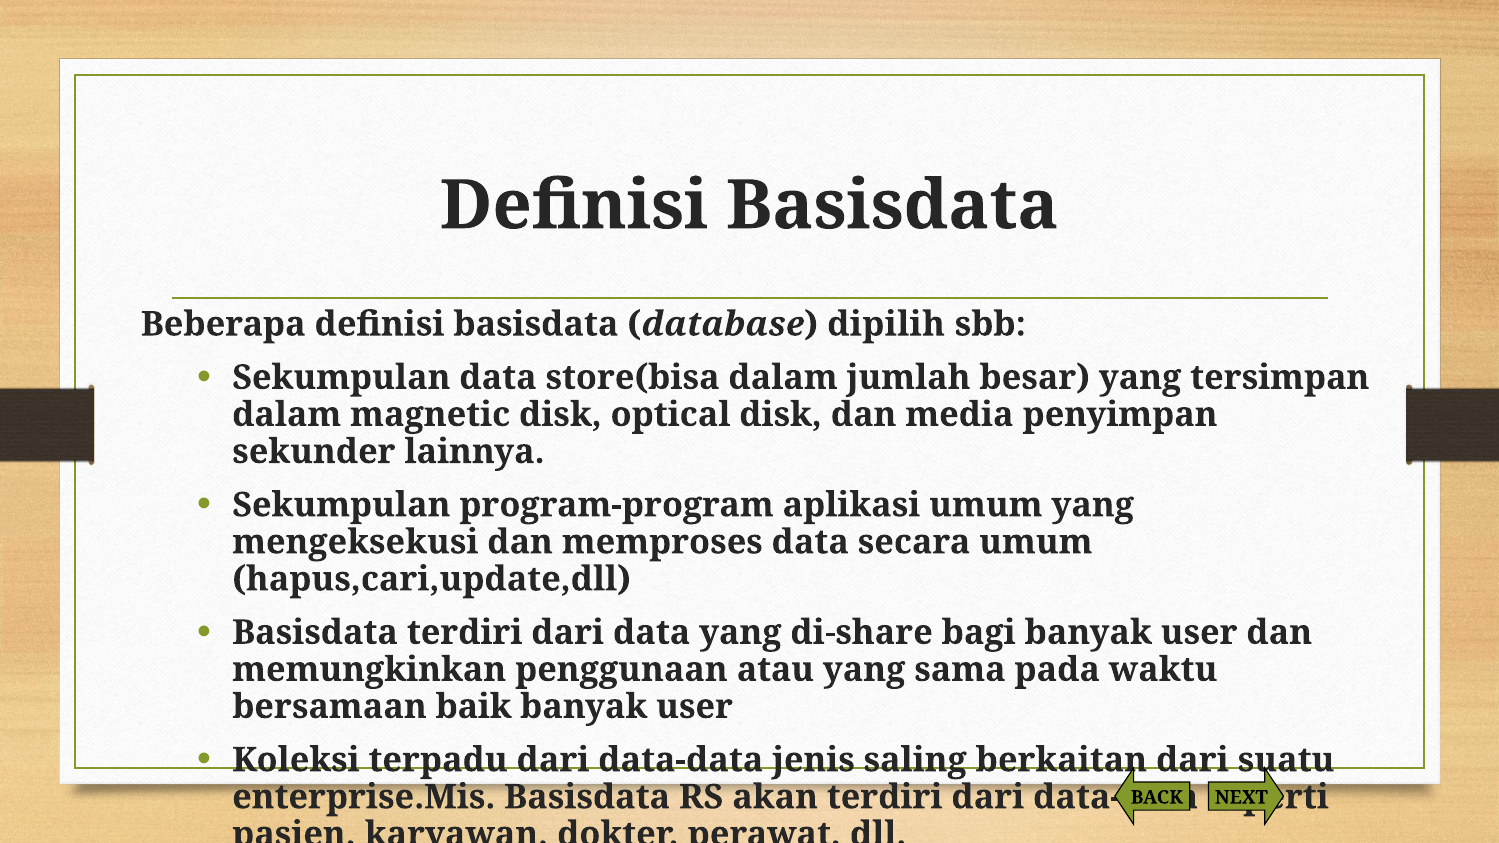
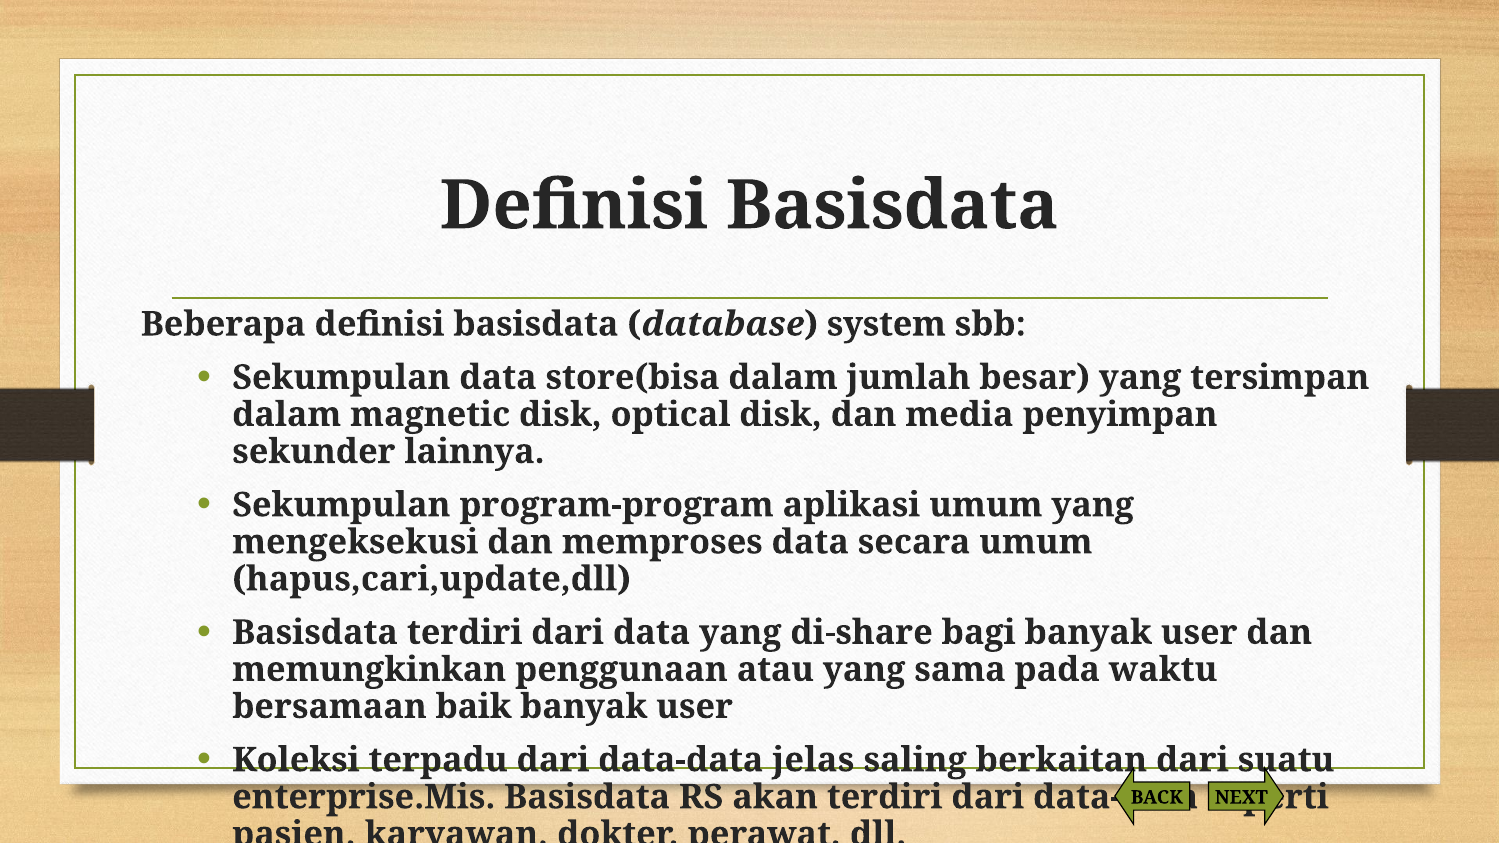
dipilih: dipilih -> system (886, 324)
jenis: jenis -> jelas (813, 760)
